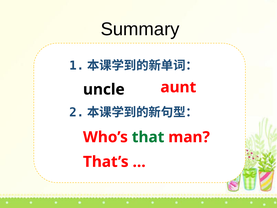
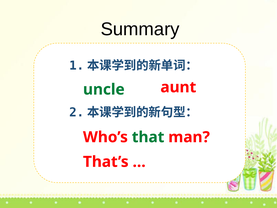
uncle colour: black -> green (104, 89)
